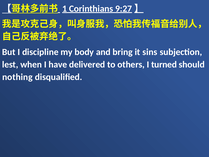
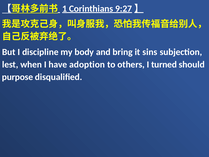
delivered: delivered -> adoption (87, 64)
nothing: nothing -> purpose (17, 77)
